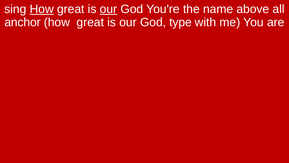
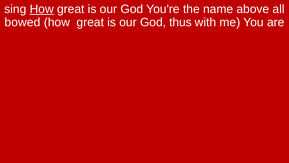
our underline: present -> none (108, 9)
anchor: anchor -> bowed (22, 22)
type: type -> thus (181, 22)
